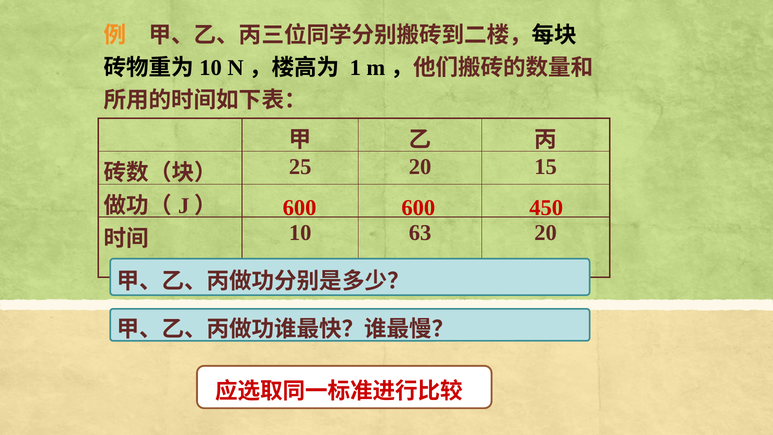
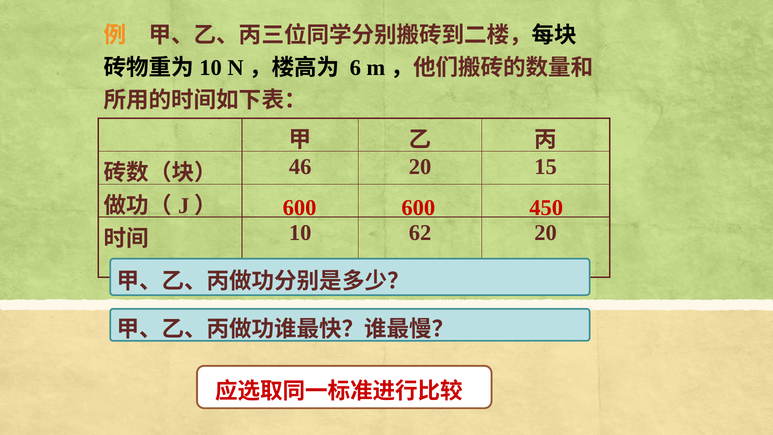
1: 1 -> 6 (355, 68)
25: 25 -> 46 (300, 167)
63: 63 -> 62 (420, 233)
